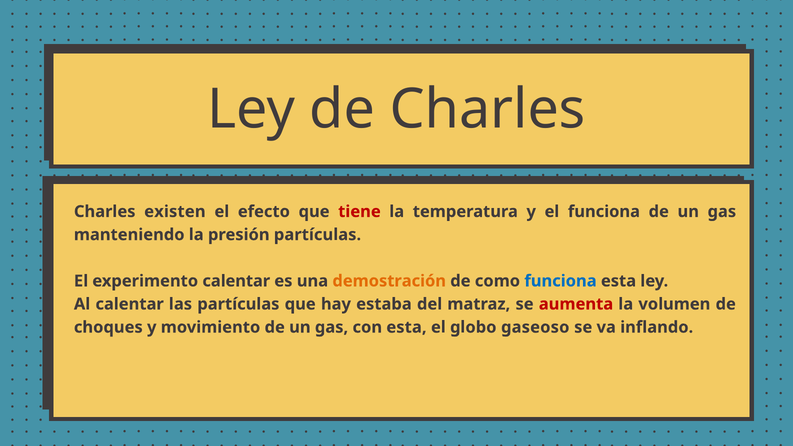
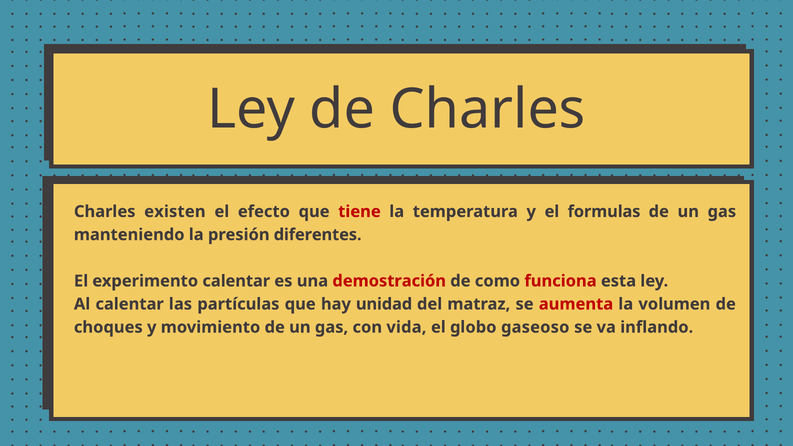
el funciona: funciona -> formulas (604, 212)
presión partículas: partículas -> diferentes (318, 235)
demostración colour: orange -> red (389, 281)
funciona colour: blue -> red (561, 281)
estaba: estaba -> unidad (384, 304)
con esta: esta -> vida (406, 327)
